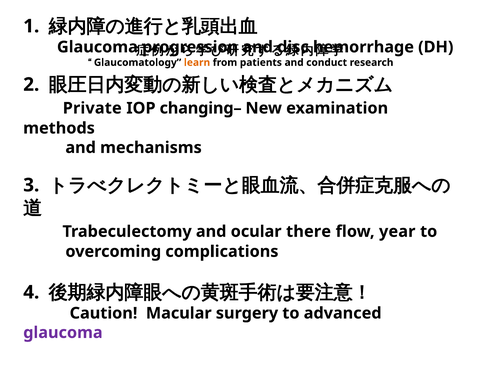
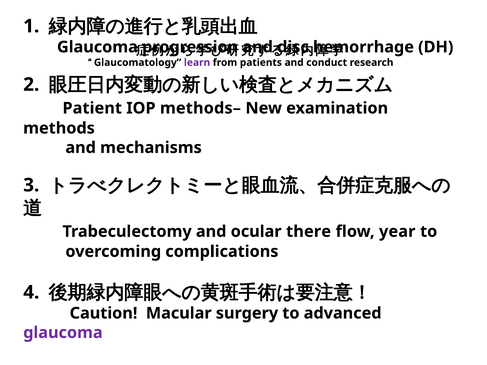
learn colour: orange -> purple (197, 63)
Private: Private -> Patient (92, 108)
changing–: changing– -> methods– (200, 108)
